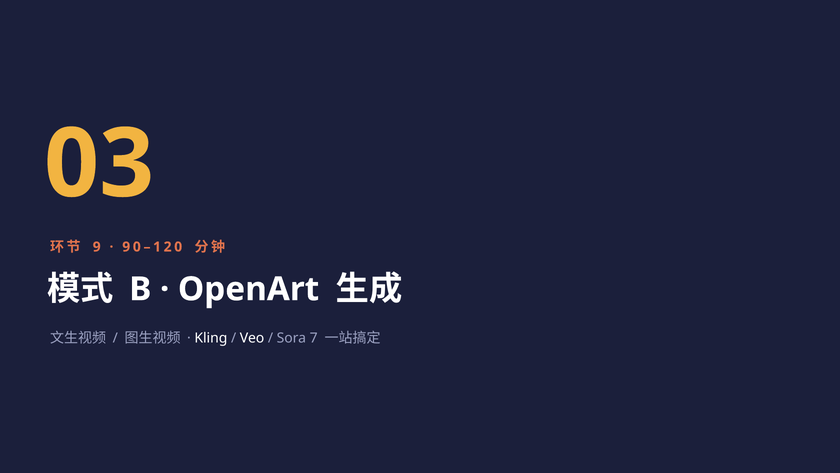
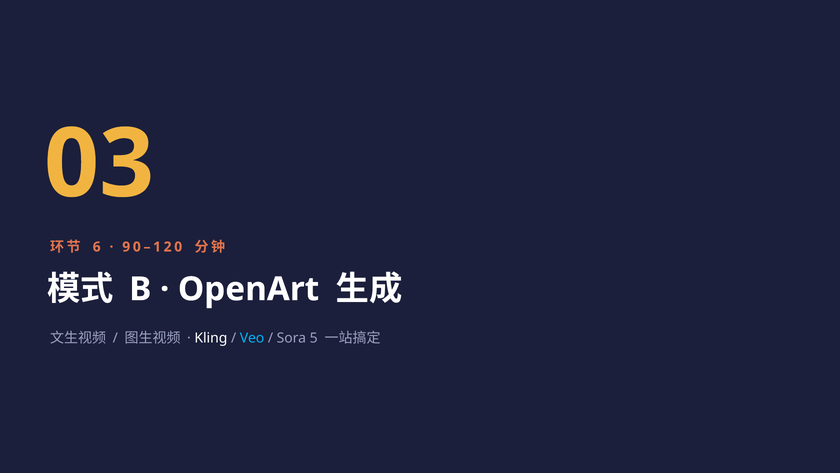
9: 9 -> 6 (97, 247)
Veo colour: white -> light blue (252, 338)
7: 7 -> 5 (314, 338)
